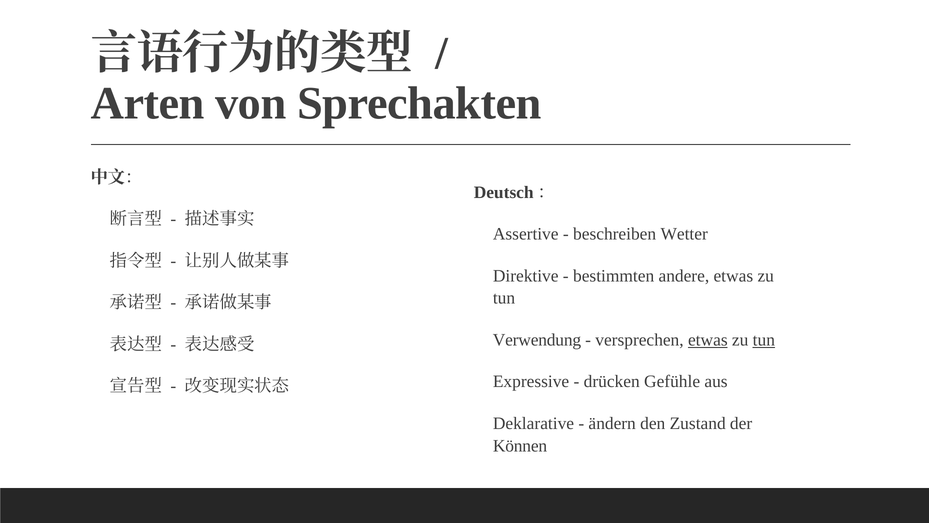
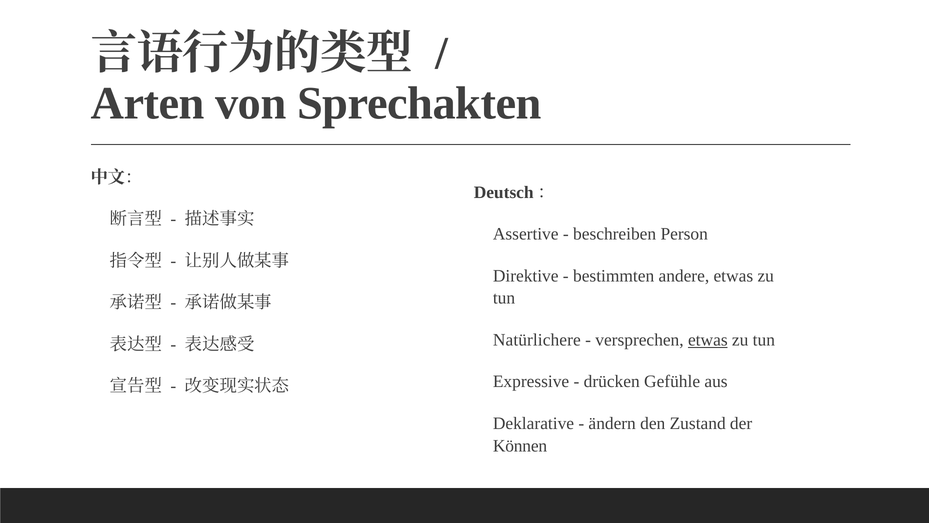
Wetter: Wetter -> Person (684, 234)
Verwendung: Verwendung -> Natürlichere (537, 340)
tun underline: present -> none (764, 340)
